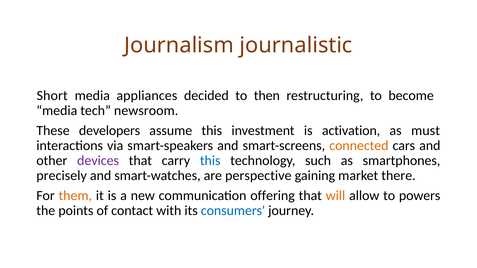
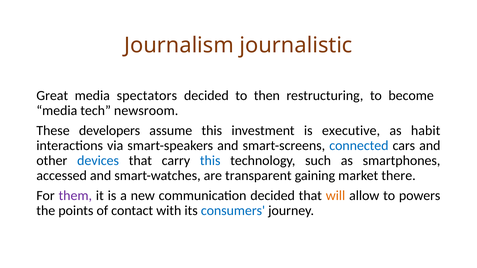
Short: Short -> Great (52, 96)
appliances: appliances -> spectators (147, 96)
activation: activation -> executive (351, 131)
must: must -> habit (426, 131)
connected colour: orange -> blue (359, 146)
devices colour: purple -> blue (98, 161)
precisely: precisely -> accessed (62, 176)
perspective: perspective -> transparent (258, 176)
them colour: orange -> purple (75, 196)
communication offering: offering -> decided (273, 196)
